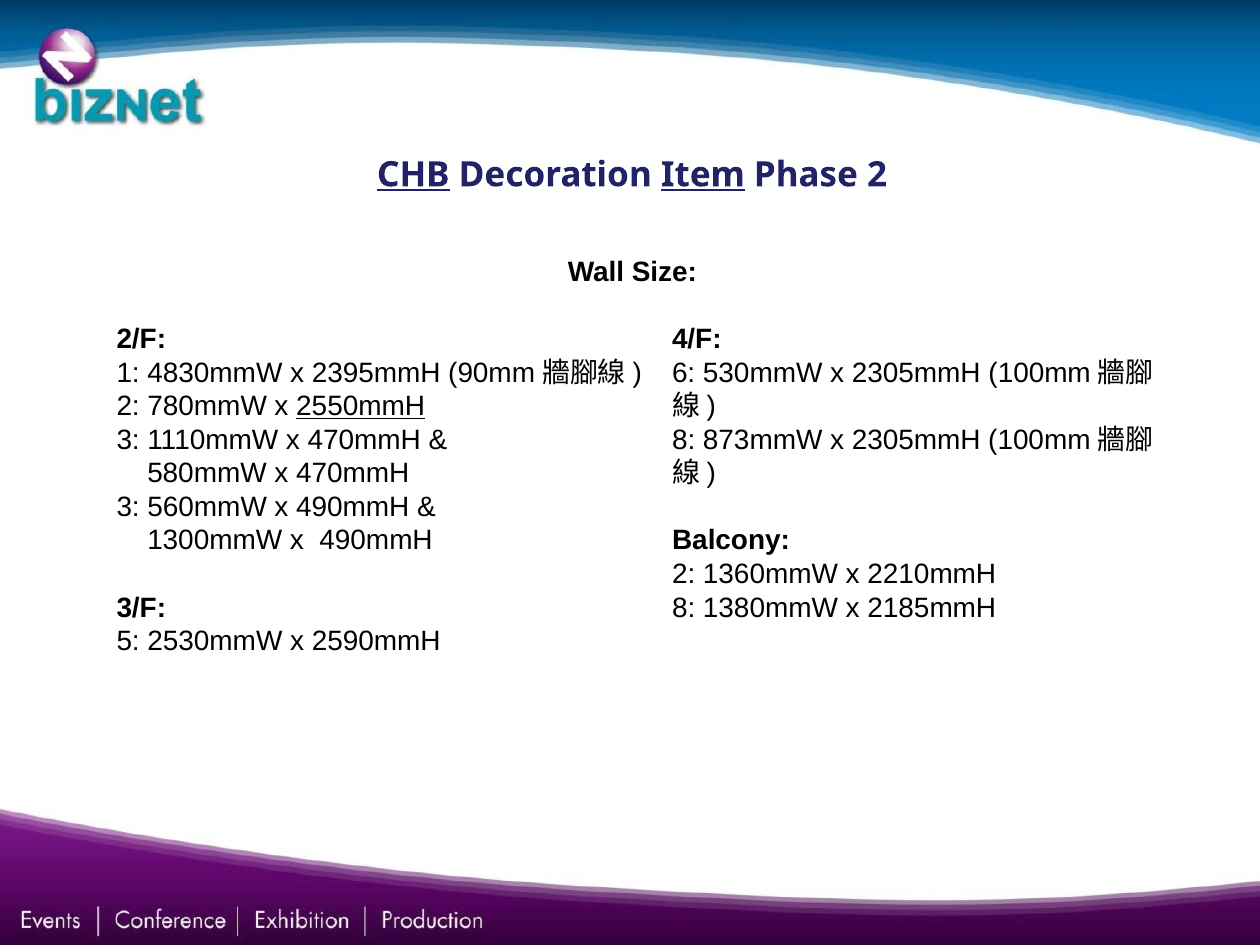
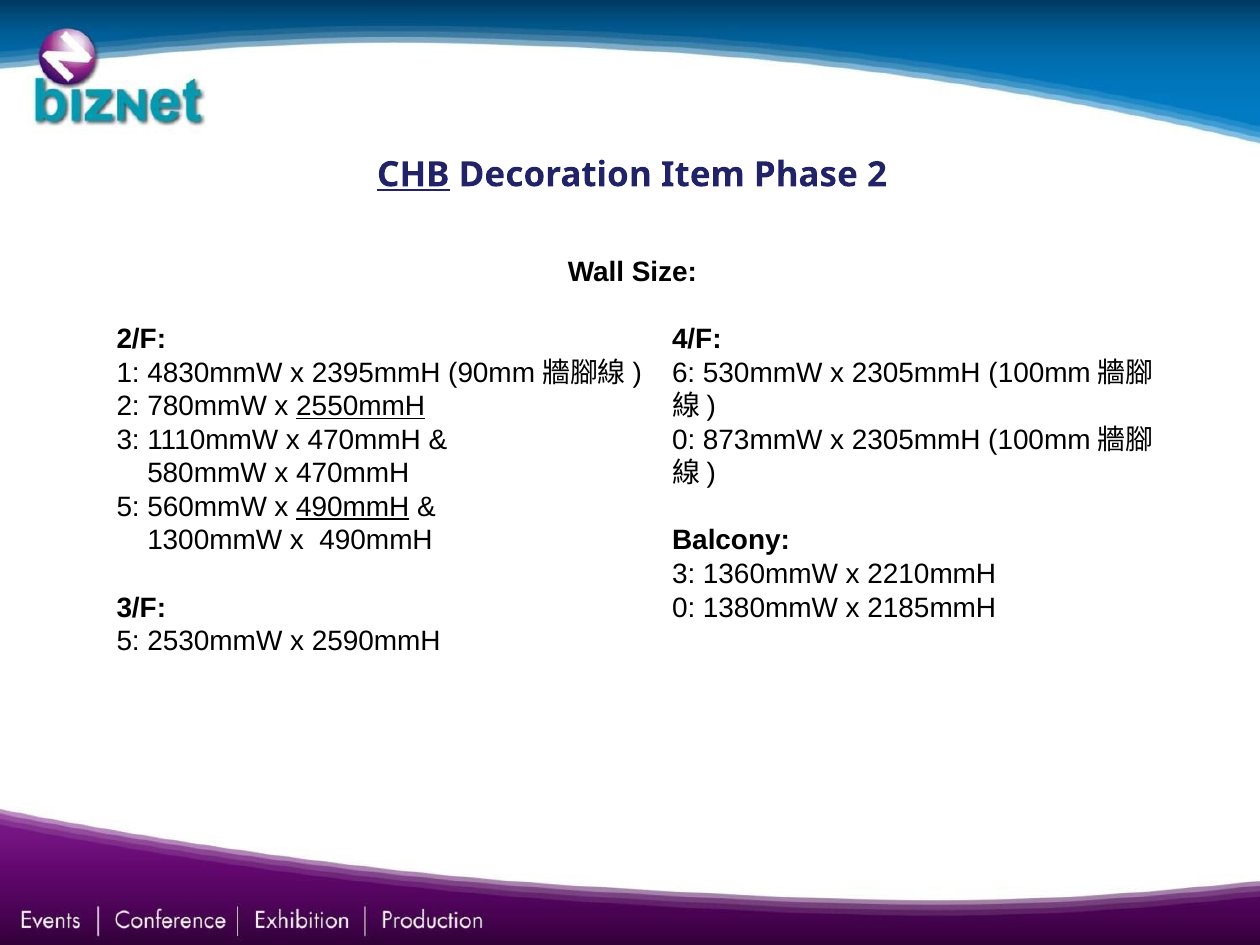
Item underline: present -> none (703, 175)
8: 8 -> 0 (684, 440)
3: 3 -> 5 (128, 507)
490mmH underline: none -> present (353, 507)
2: 2 -> 3 (684, 574)
8: 8 -> 0 (684, 608)
